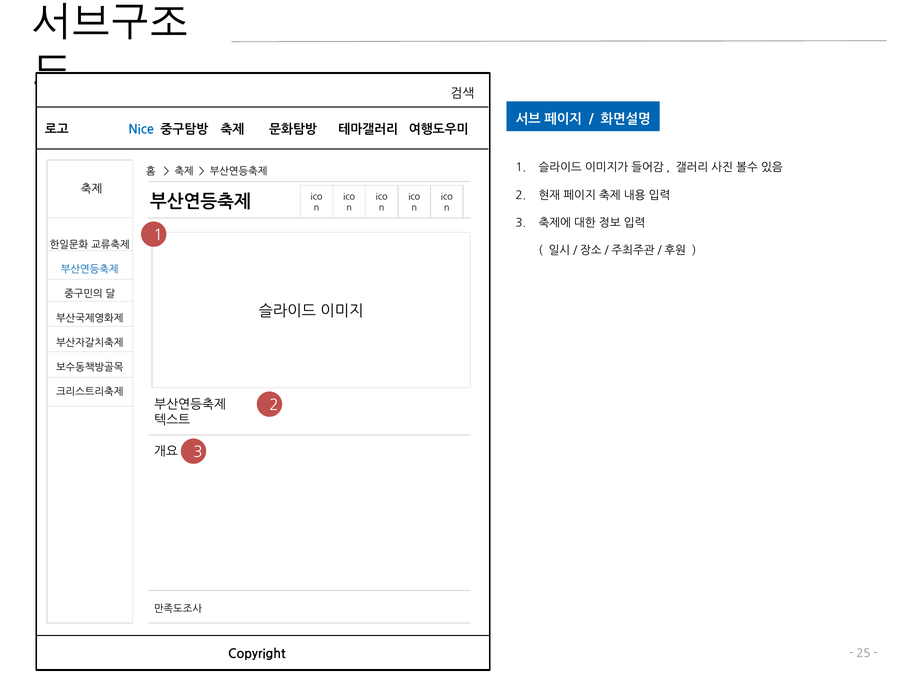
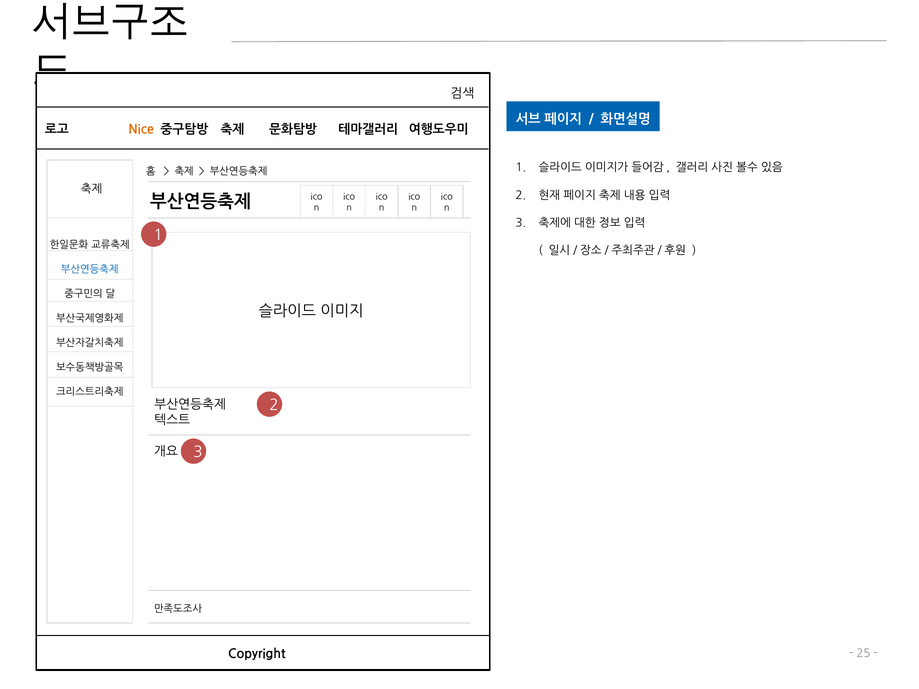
Nice colour: blue -> orange (141, 130)
